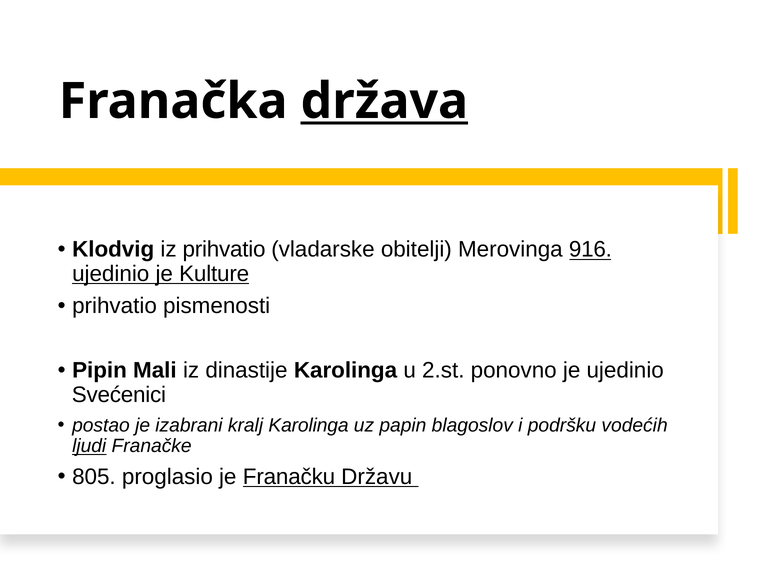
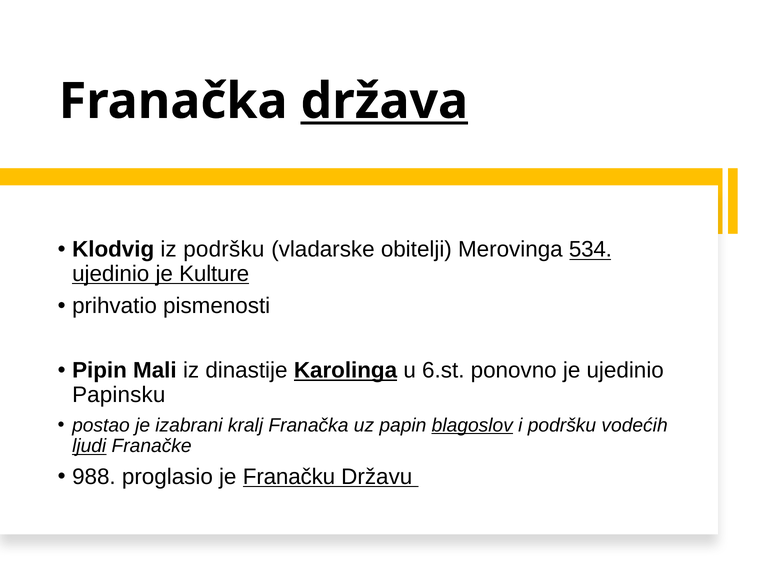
iz prihvatio: prihvatio -> podršku (224, 249)
916: 916 -> 534 (590, 249)
Karolinga underline: none -> present (346, 370)
2.st: 2.st -> 6.st (443, 370)
Svećenici: Svećenici -> Papinsku (119, 395)
kralj Karolinga: Karolinga -> Franačka (308, 425)
blagoslov underline: none -> present (472, 425)
805: 805 -> 988 (94, 476)
